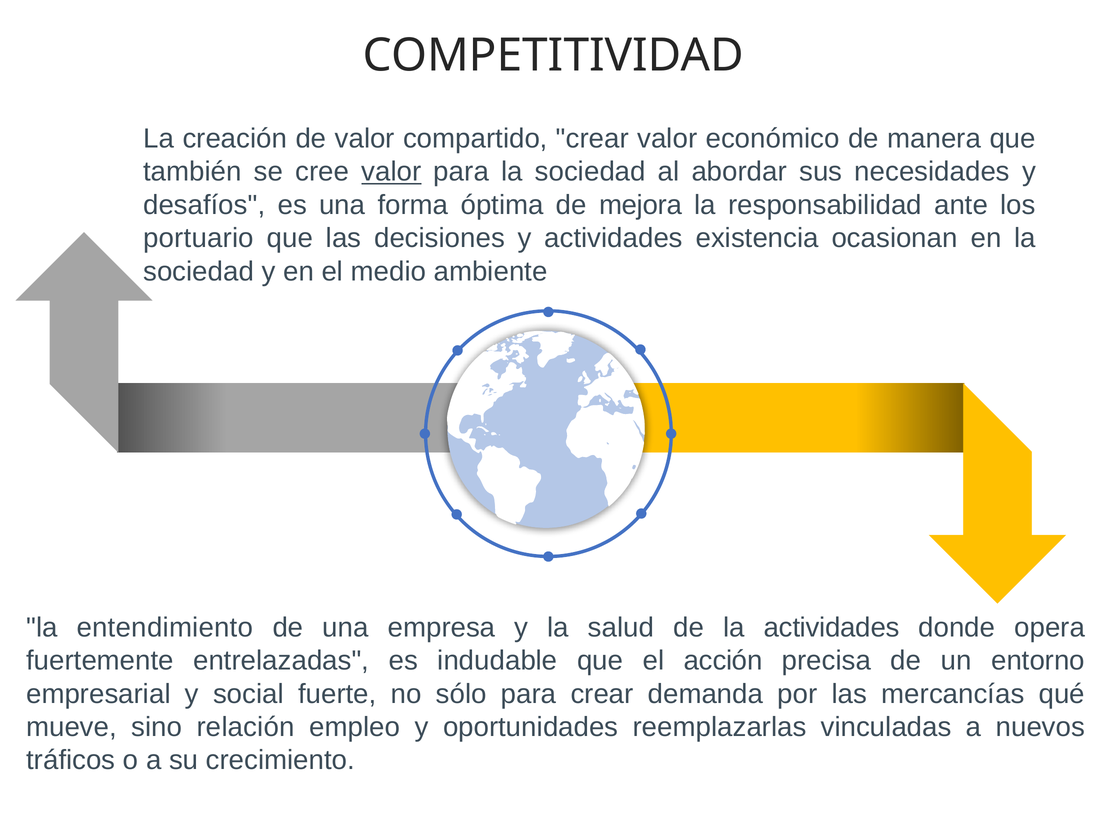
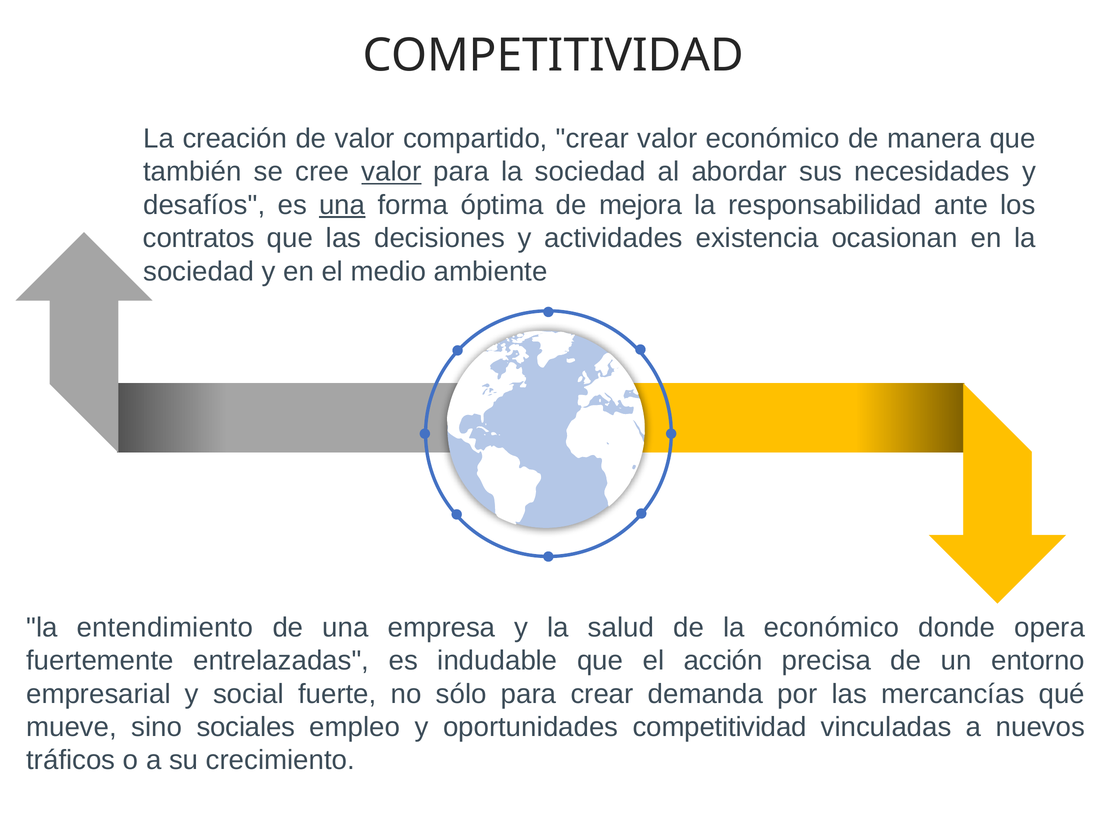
una underline: none -> present (342, 205)
portuario: portuario -> contratos (199, 238)
la actividades: actividades -> económico (831, 628)
relación: relación -> sociales (246, 727)
oportunidades reemplazarlas: reemplazarlas -> competitividad (720, 727)
